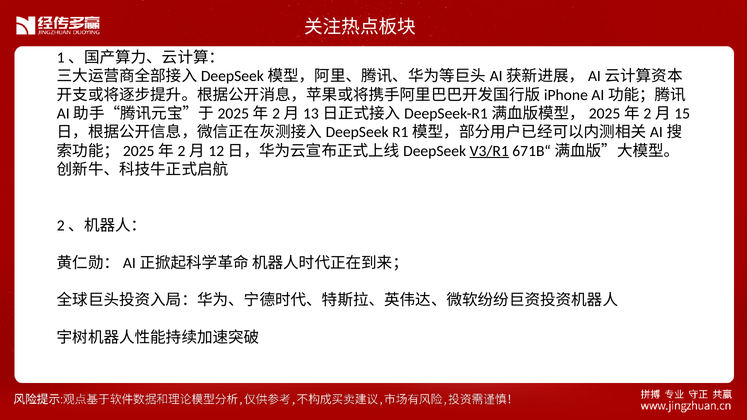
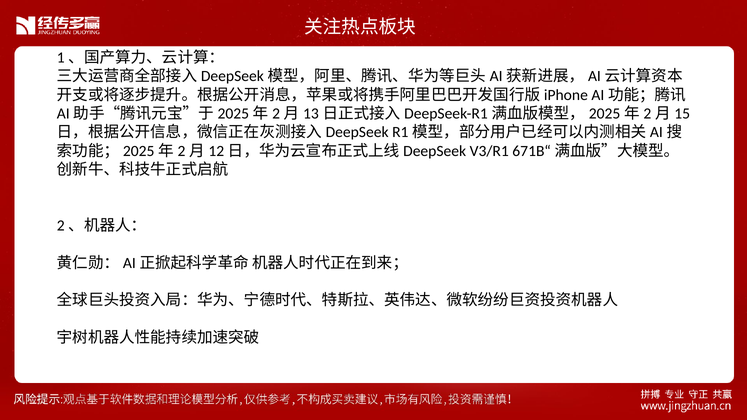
V3/R1 underline: present -> none (489, 151)
